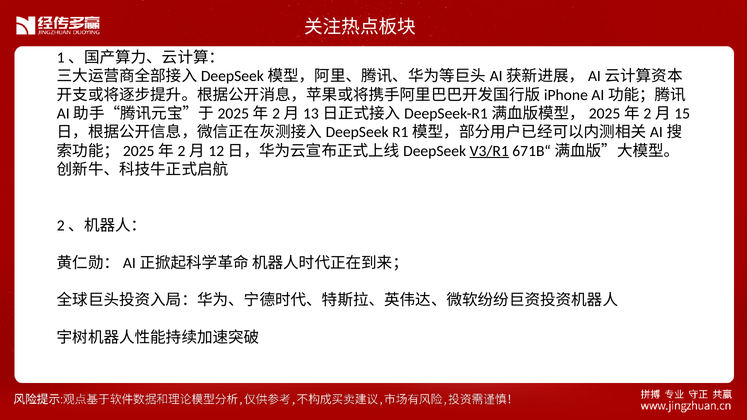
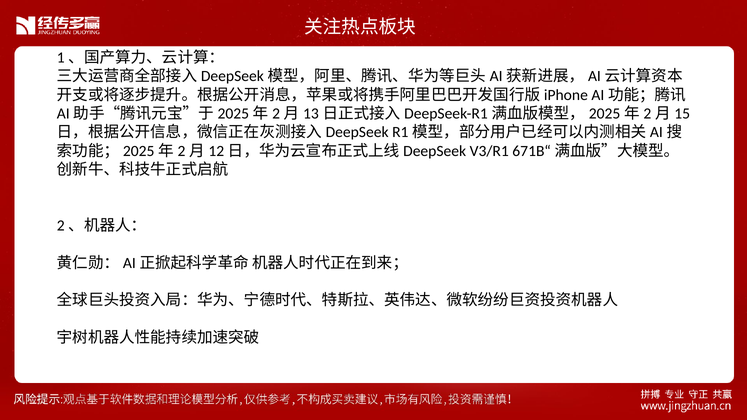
V3/R1 underline: present -> none (489, 151)
